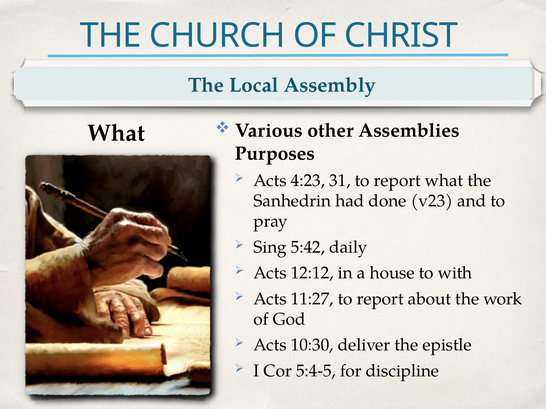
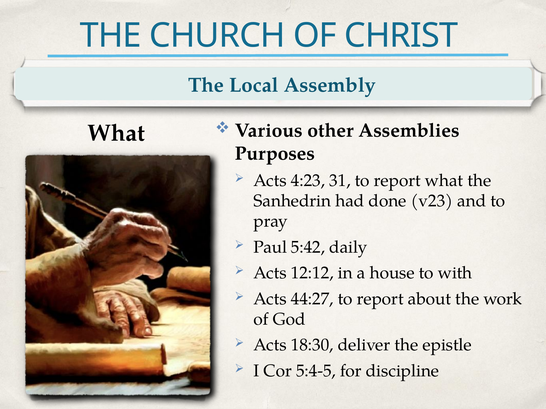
Sing: Sing -> Paul (270, 247)
11:27: 11:27 -> 44:27 (312, 299)
10:30: 10:30 -> 18:30 (312, 345)
